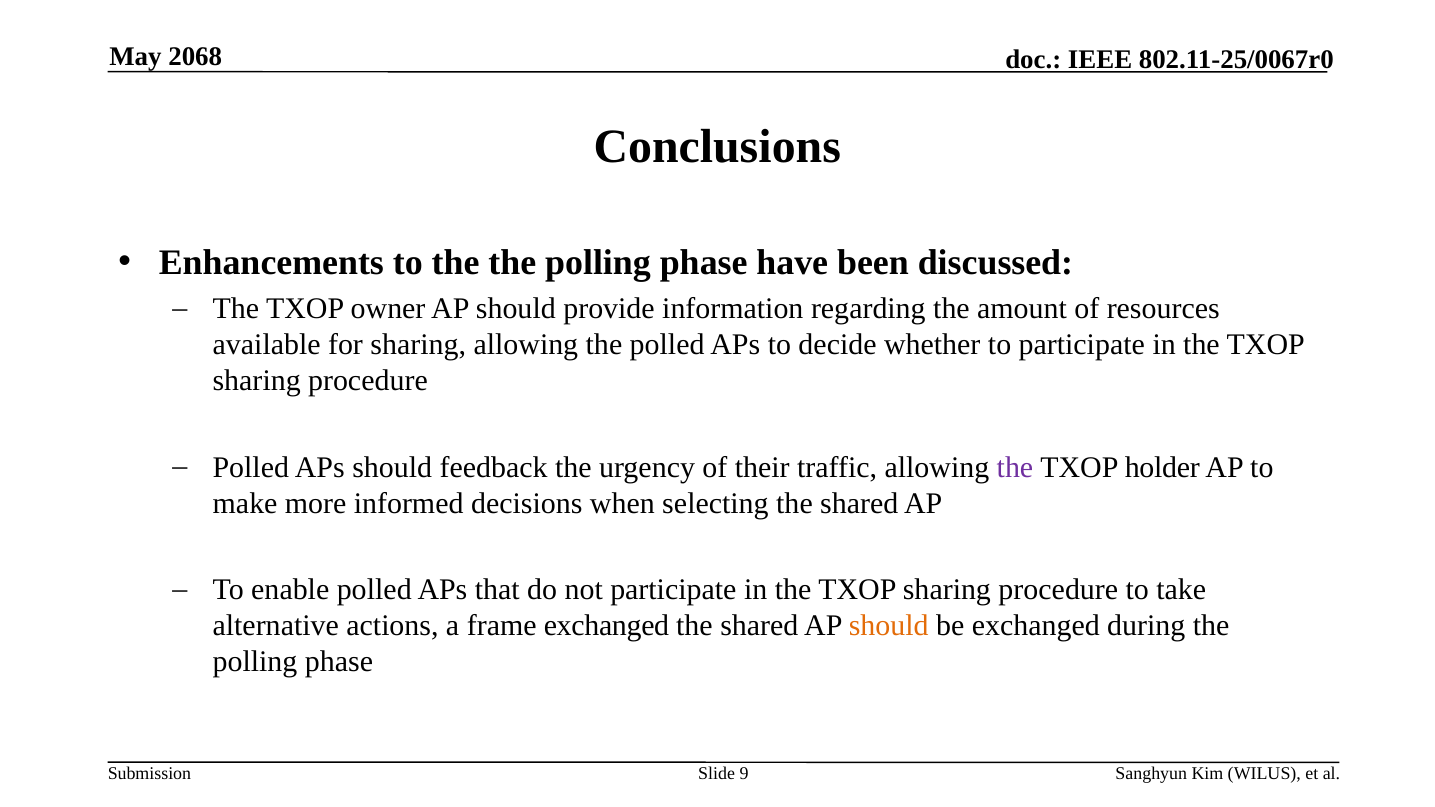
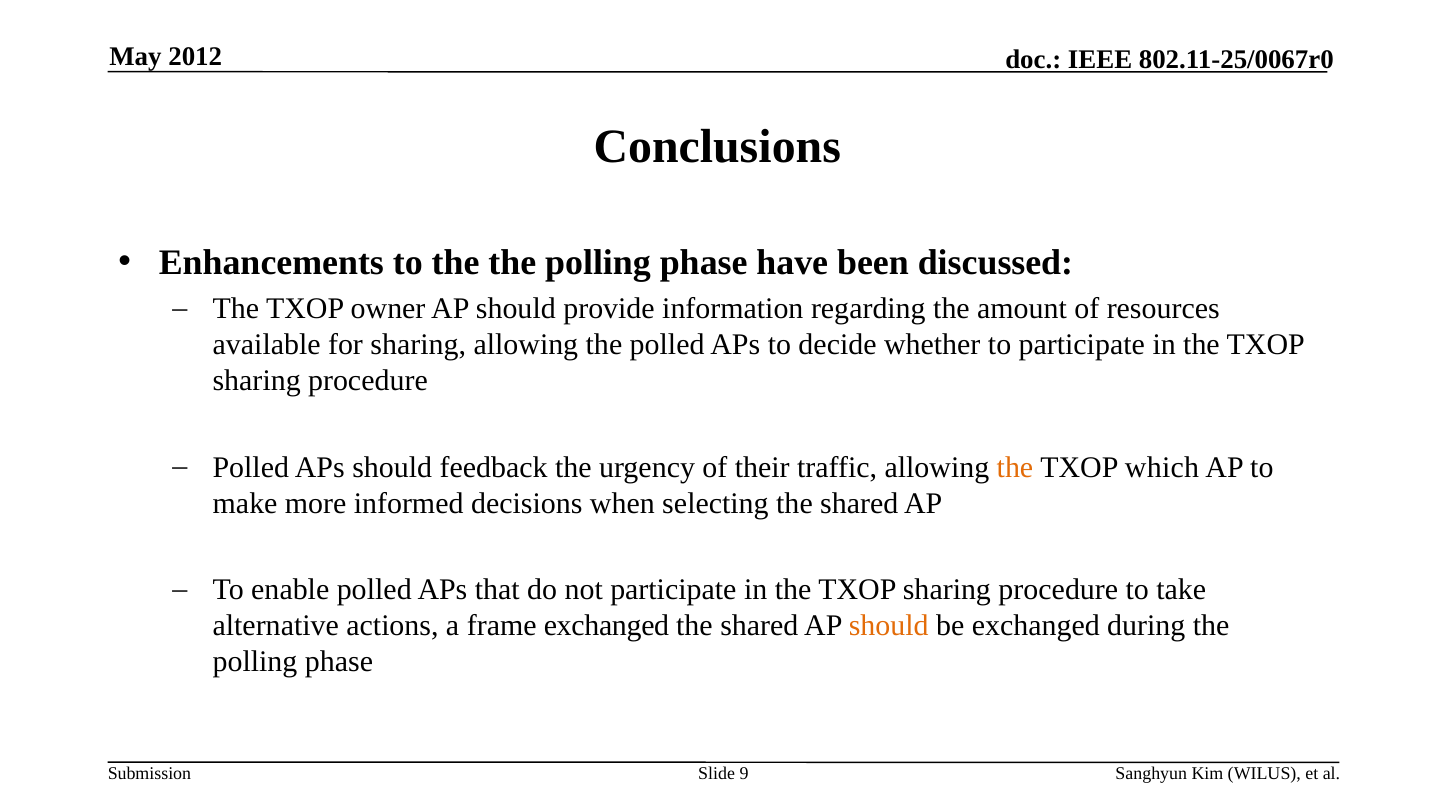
2068: 2068 -> 2012 (195, 57)
the colour: purple -> orange (1015, 468)
holder: holder -> which (1162, 468)
